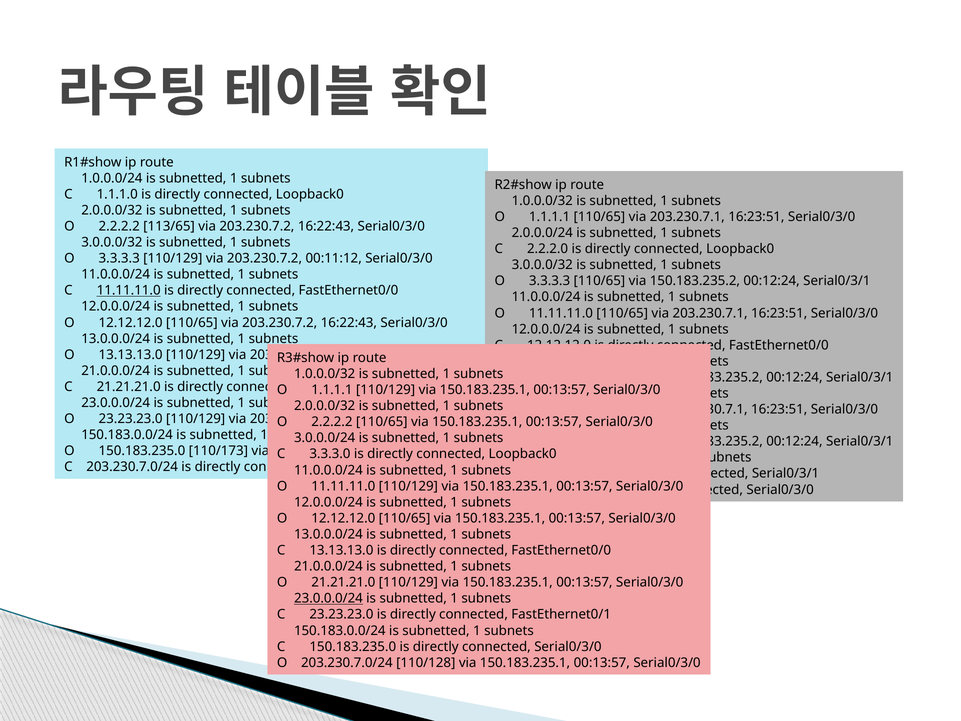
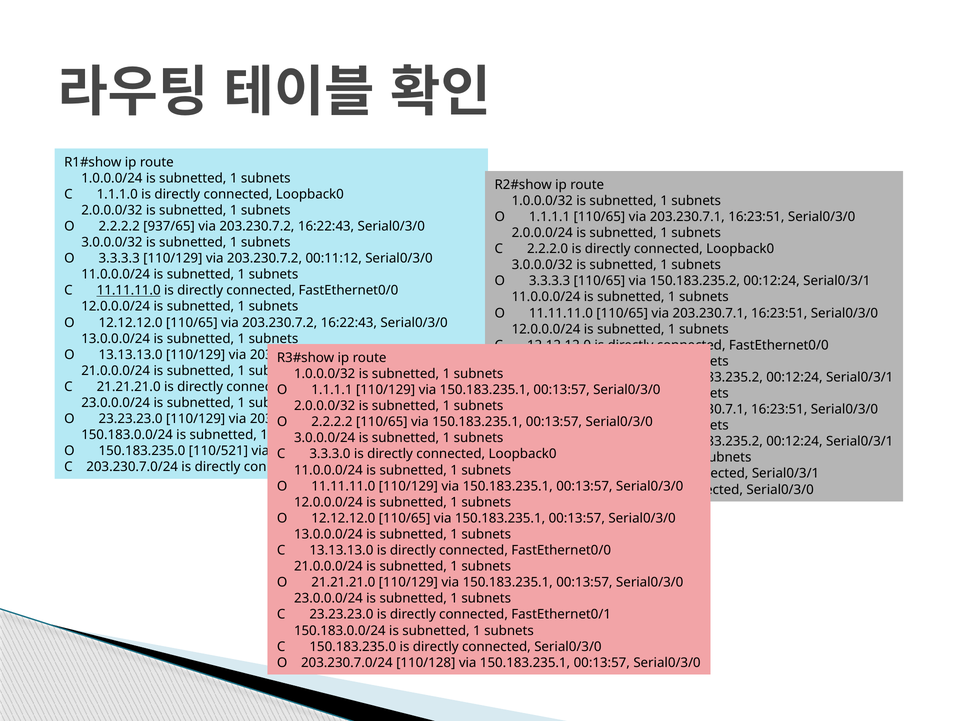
113/65: 113/65 -> 937/65 (169, 226)
110/173: 110/173 -> 110/521 (218, 451)
23.0.0.0/24 underline: present -> none (328, 598)
